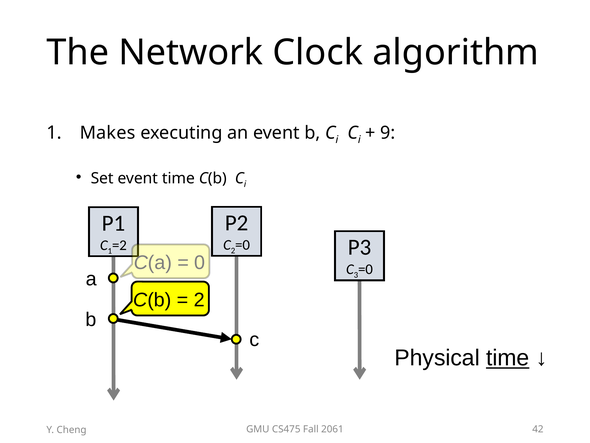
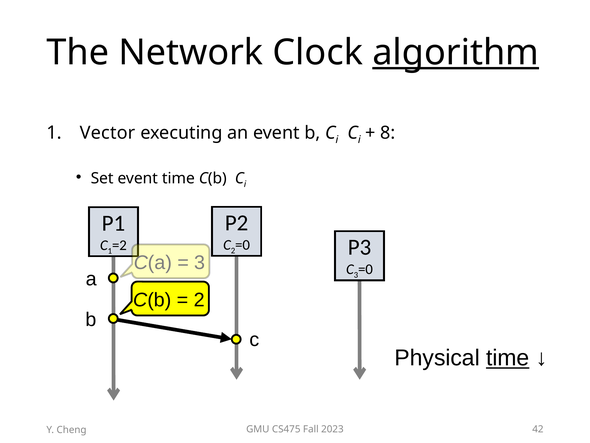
algorithm underline: none -> present (456, 53)
9: 9 -> 8 (388, 133)
Makes: Makes -> Vector (108, 133)
0: 0 -> 3 (200, 262)
2061: 2061 -> 2023 (332, 429)
